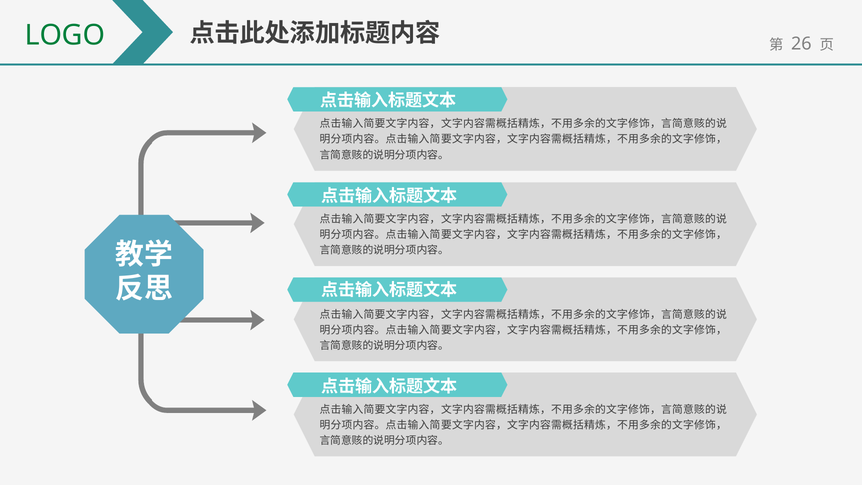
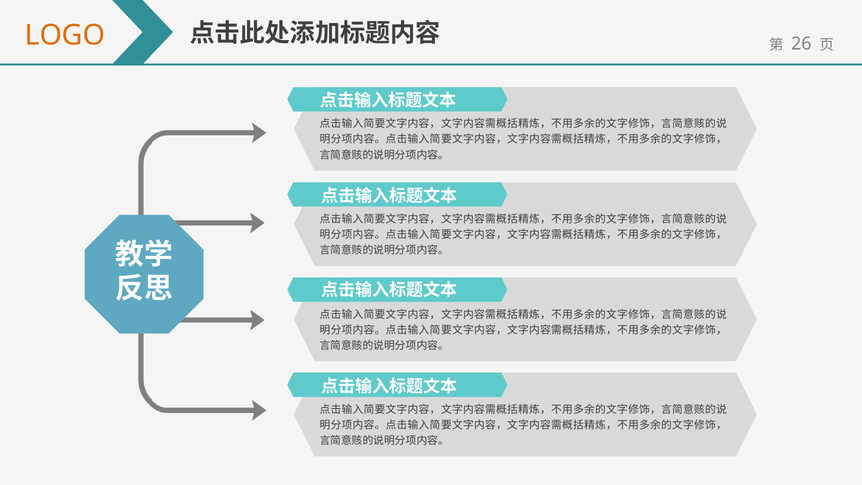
LOGO colour: green -> orange (65, 35)
